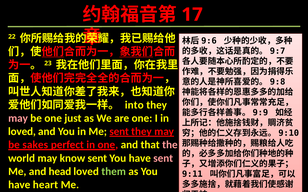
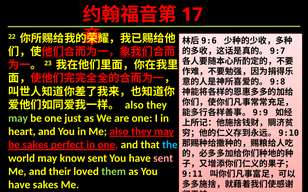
into: into -> also (134, 105)
may colour: pink -> light green (18, 119)
loved: loved -> heart (22, 132)
Me sent: sent -> also (119, 132)
the colour: pink -> light blue (170, 145)
head: head -> their (60, 172)
have heart: heart -> sakes (45, 185)
